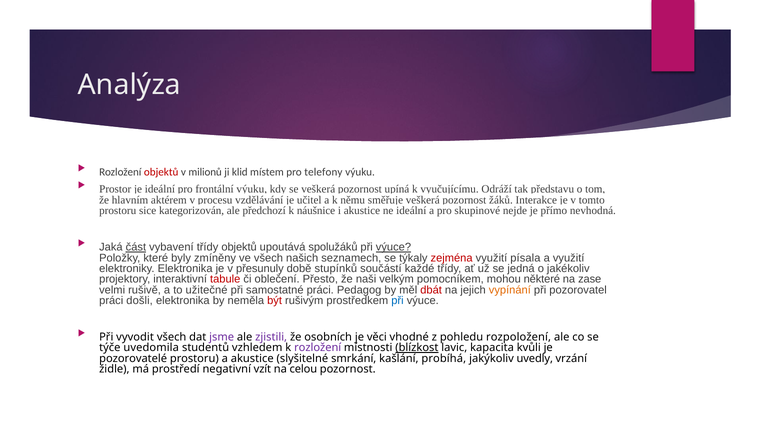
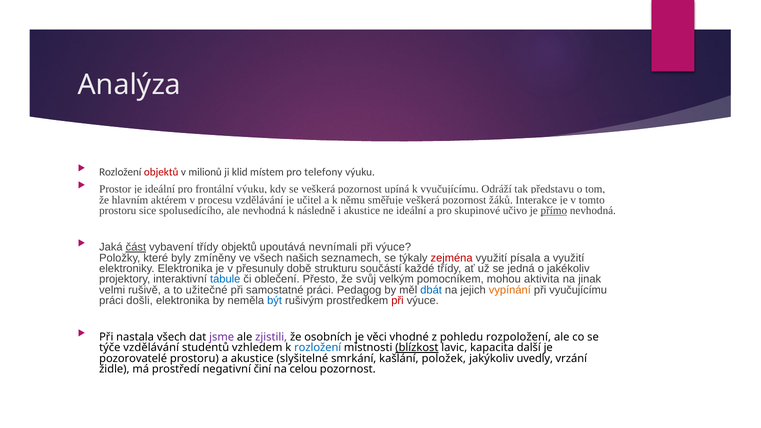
kategorizován: kategorizován -> spolusedícího (192, 211)
ale předchozí: předchozí -> nevhodná (264, 211)
náušnice: náušnice -> následně (316, 211)
nejde: nejde -> učivo (515, 211)
přímo underline: none -> present (554, 211)
spolužáků: spolužáků -> nevnímali (333, 247)
výuce underline: present -> none (393, 247)
stupínků: stupínků -> strukturu (336, 269)
tabule colour: red -> blue (225, 279)
naši: naši -> svůj (366, 279)
některé: některé -> aktivita (542, 279)
zase: zase -> jinak (590, 279)
dbát colour: red -> blue (431, 290)
při pozorovatel: pozorovatel -> vyučujícímu (578, 290)
být colour: red -> blue (275, 301)
při colour: blue -> red (397, 301)
vyvodit: vyvodit -> nastala (135, 337)
týče uvedomila: uvedomila -> vzdělávání (151, 348)
rozložení colour: purple -> blue (318, 348)
kvůli: kvůli -> další (529, 348)
probíhá: probíhá -> položek (444, 358)
vzít: vzít -> činí (262, 369)
